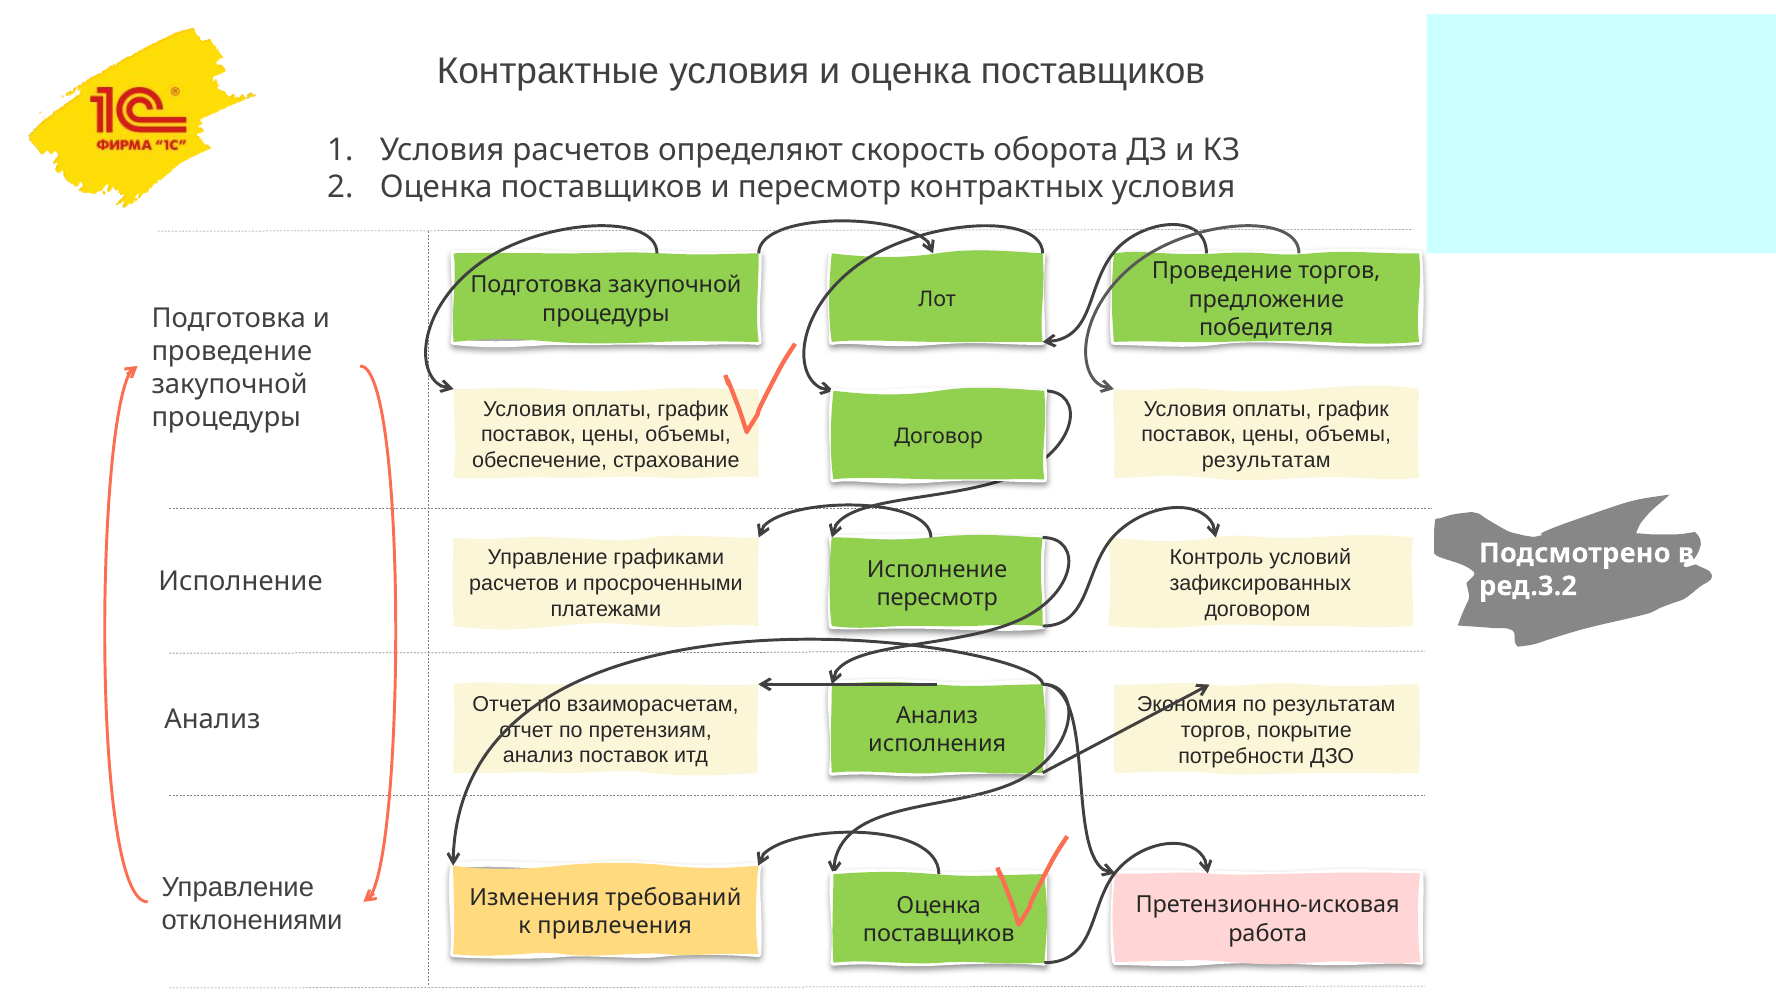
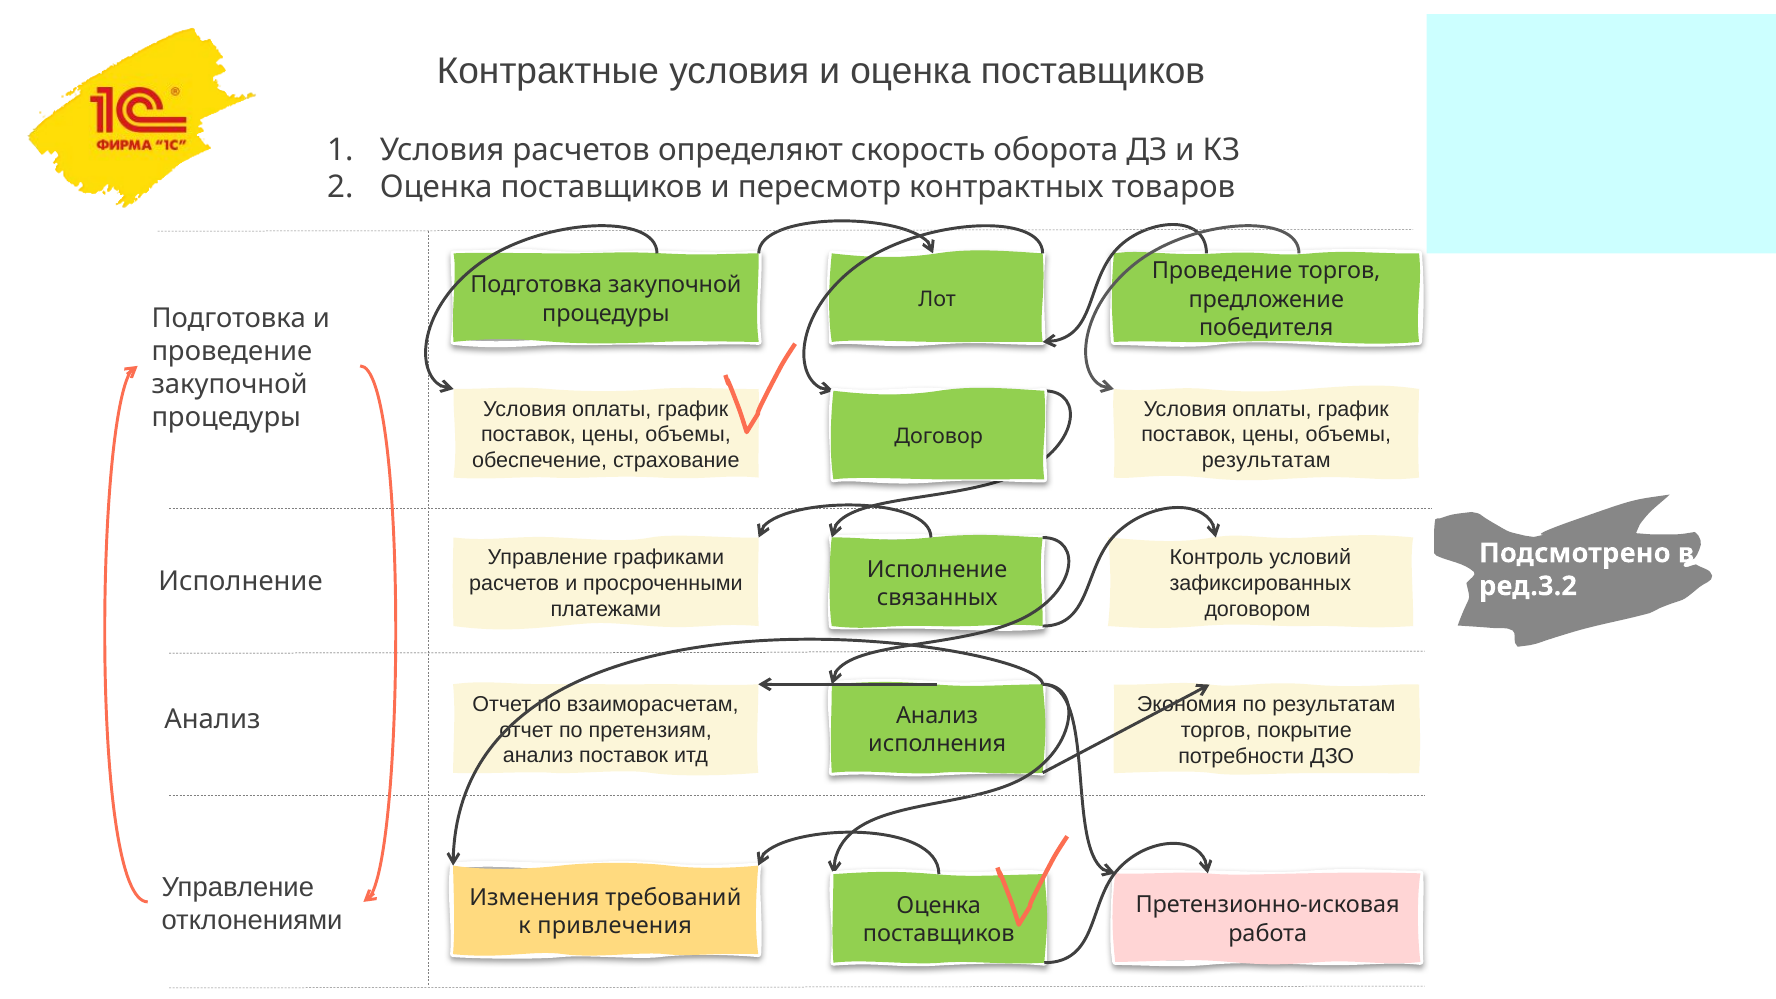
контрактных условия: условия -> товаров (1174, 187)
пересмотр: пересмотр -> связанных (937, 597)
